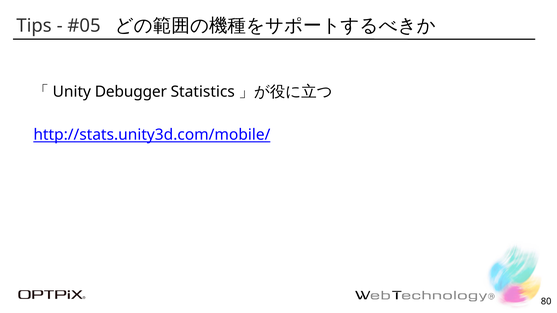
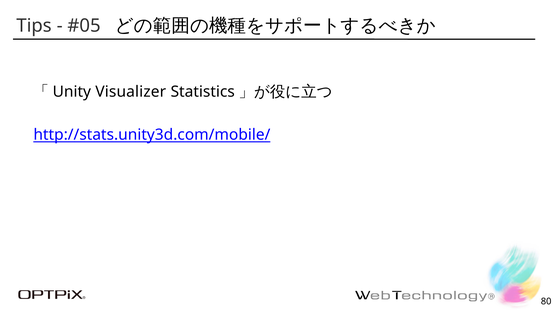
Debugger: Debugger -> Visualizer (131, 92)
